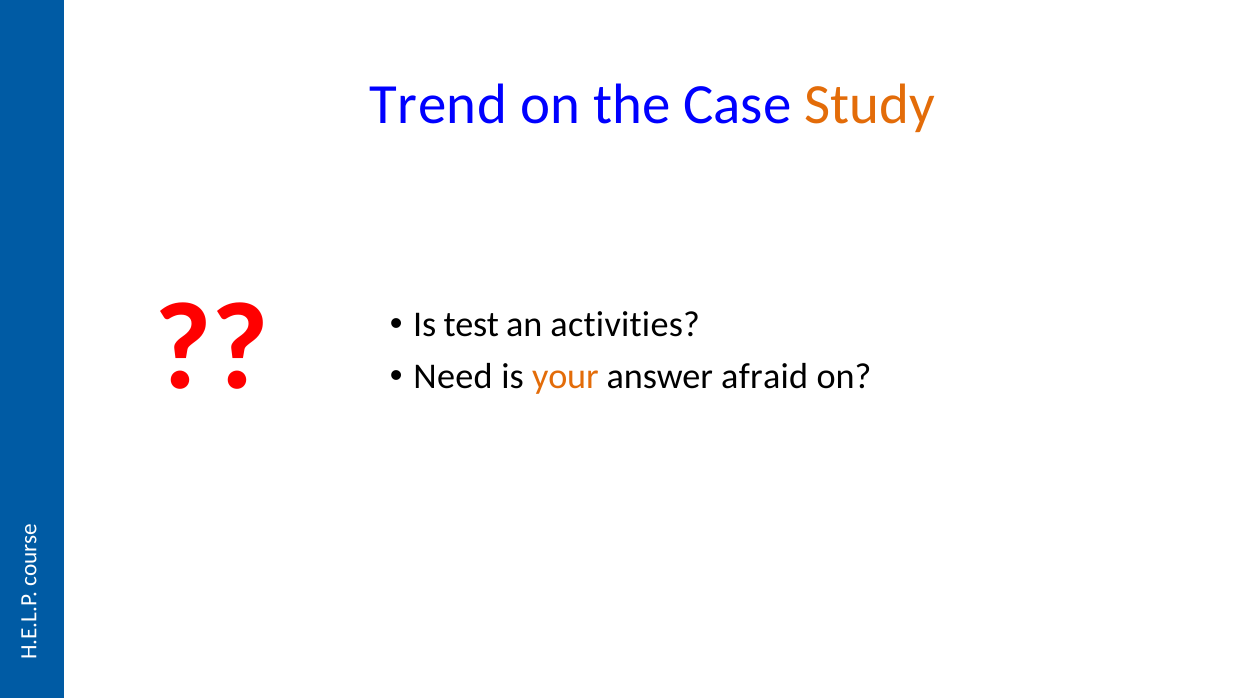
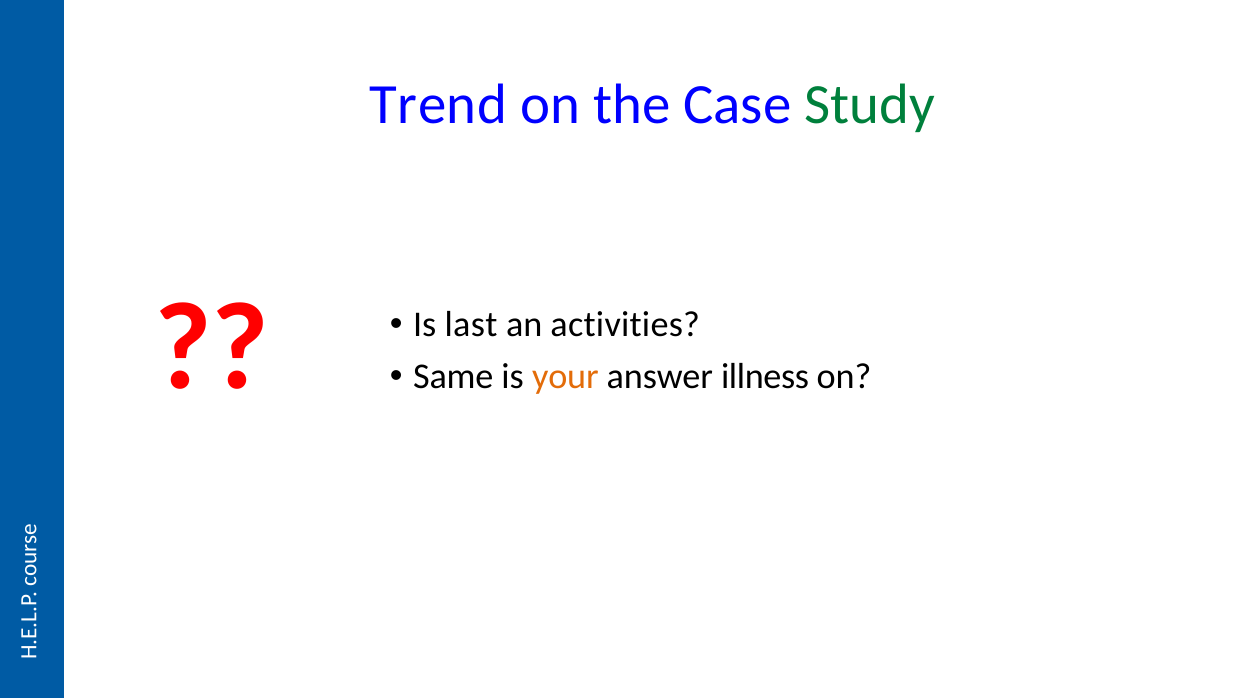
Study colour: orange -> green (869, 104)
test: test -> last (471, 325)
Need: Need -> Same (453, 377)
afraid: afraid -> illness (765, 377)
